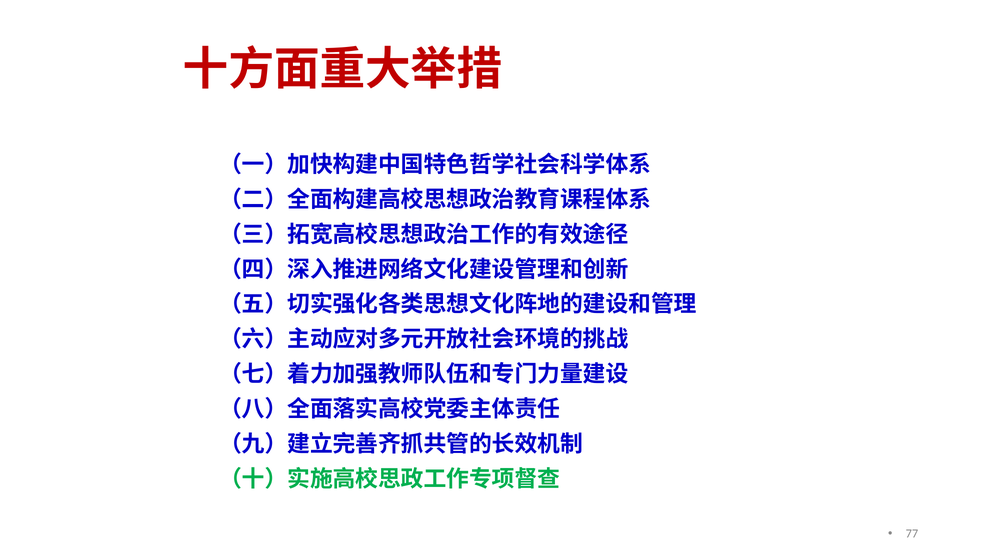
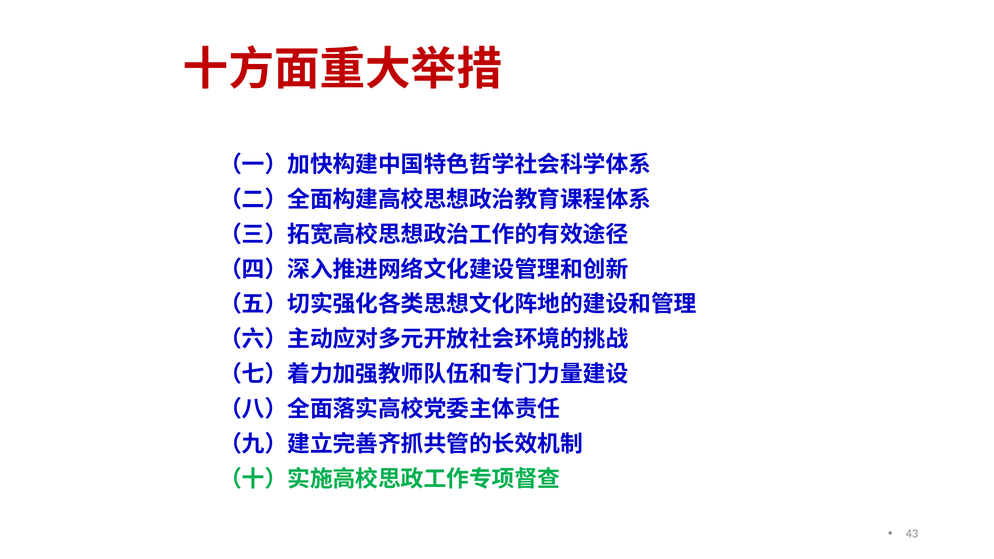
77: 77 -> 43 (912, 534)
